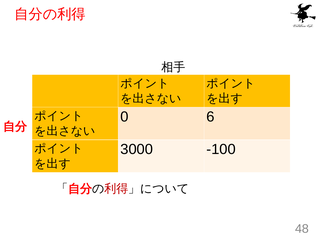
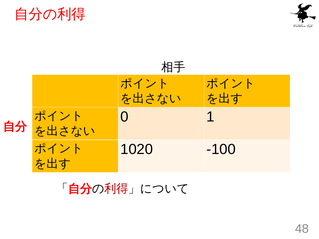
6: 6 -> 1 (211, 117)
3000: 3000 -> 1020 (137, 150)
